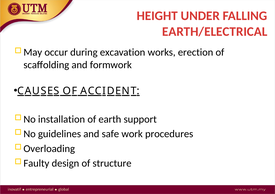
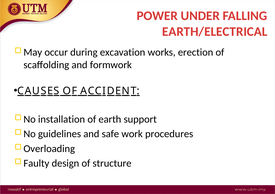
HEIGHT: HEIGHT -> POWER (157, 16)
